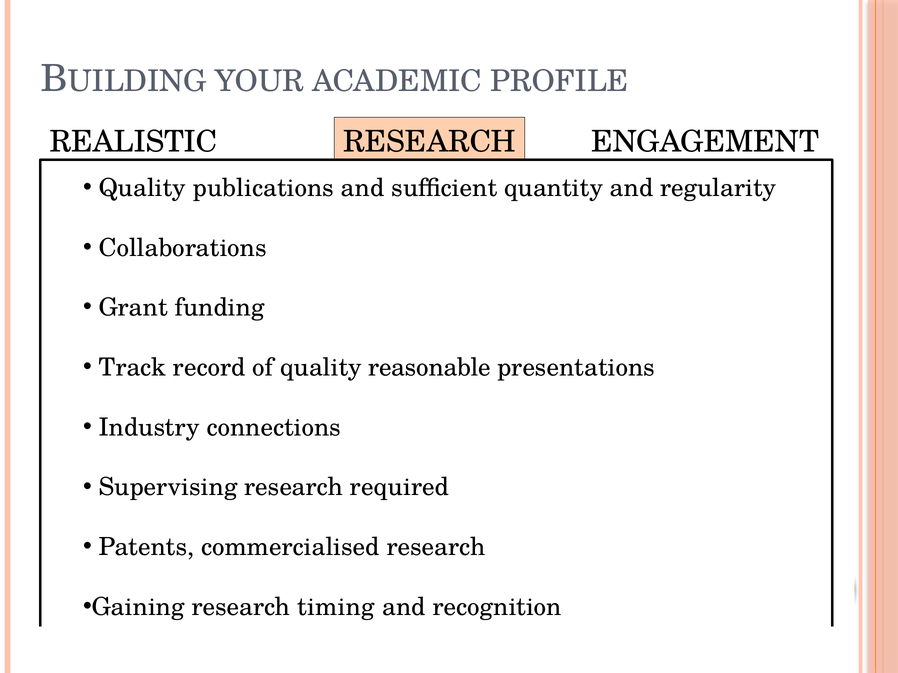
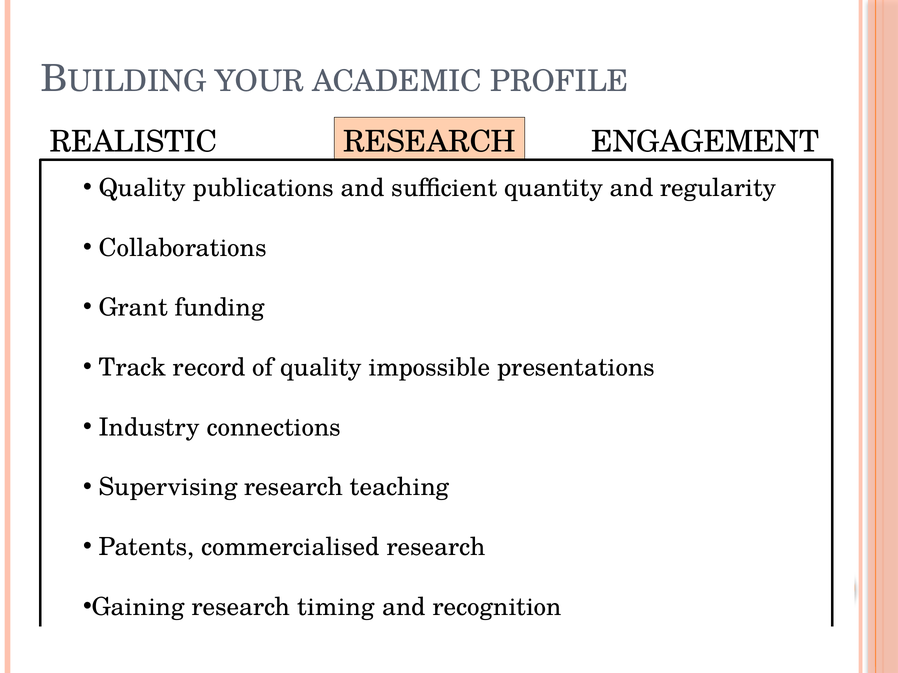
reasonable: reasonable -> impossible (429, 368)
research required: required -> teaching (400, 488)
